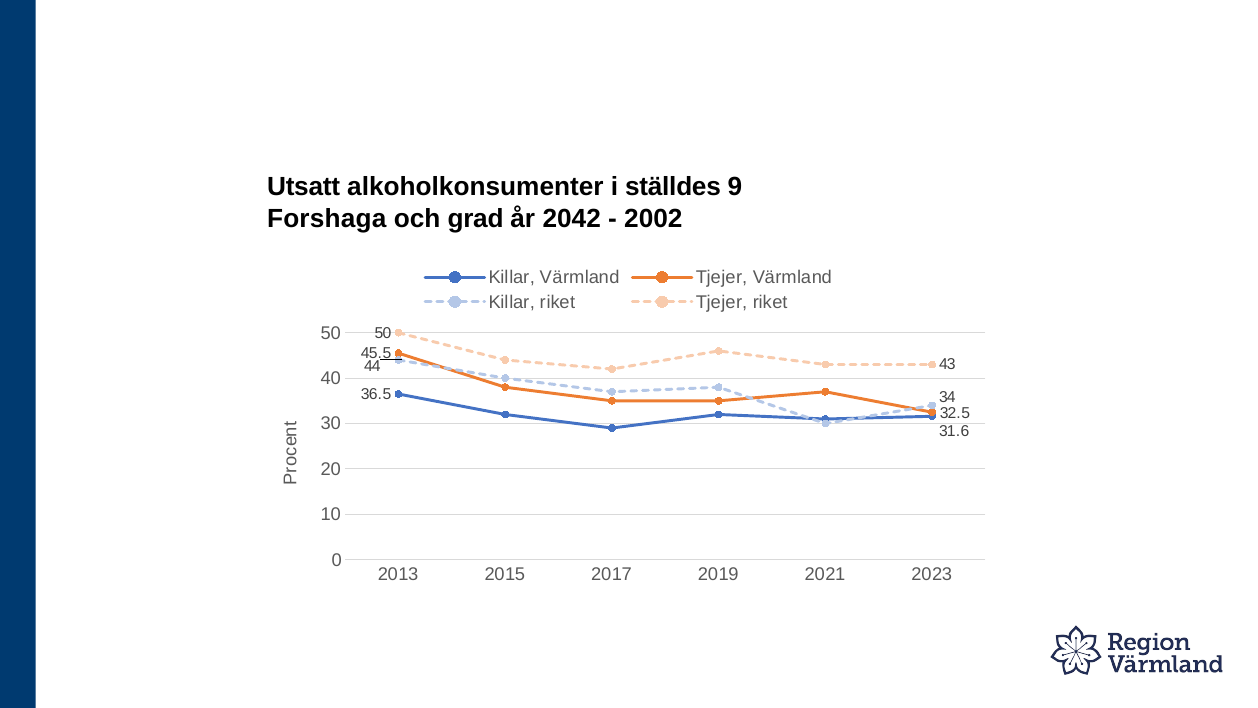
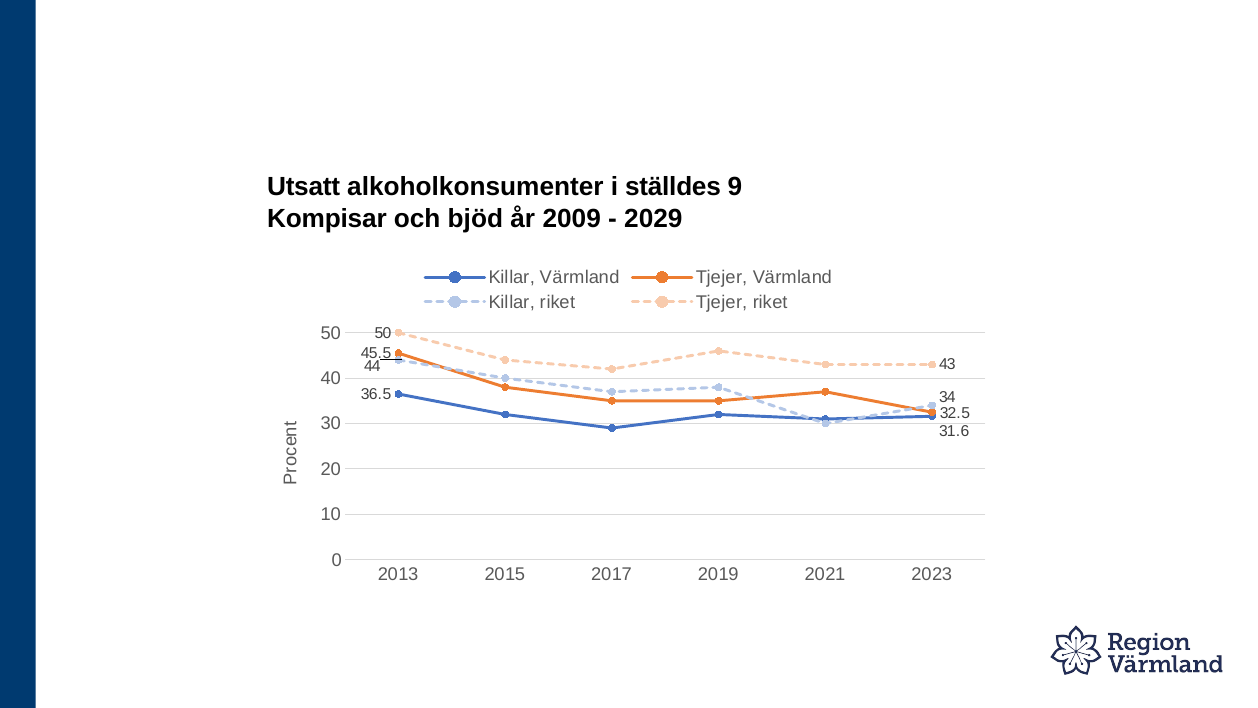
Forshaga: Forshaga -> Kompisar (327, 218)
grad: grad -> bjöd (475, 218)
2042: 2042 -> 2009 (572, 218)
2002: 2002 -> 2029 (653, 218)
